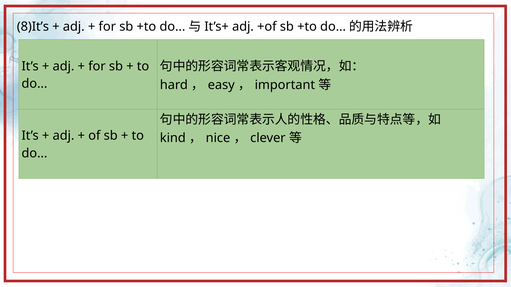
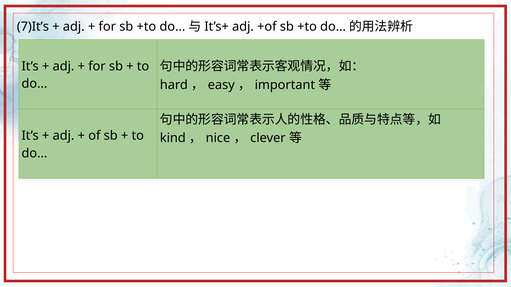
8)It’s: 8)It’s -> 7)It’s (33, 27)
